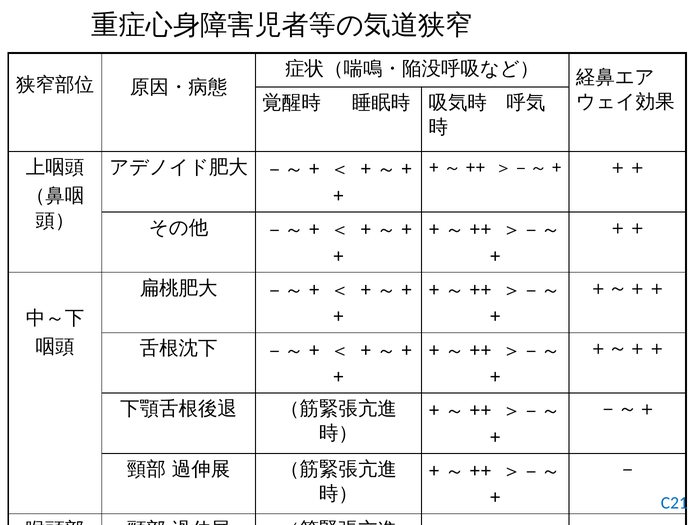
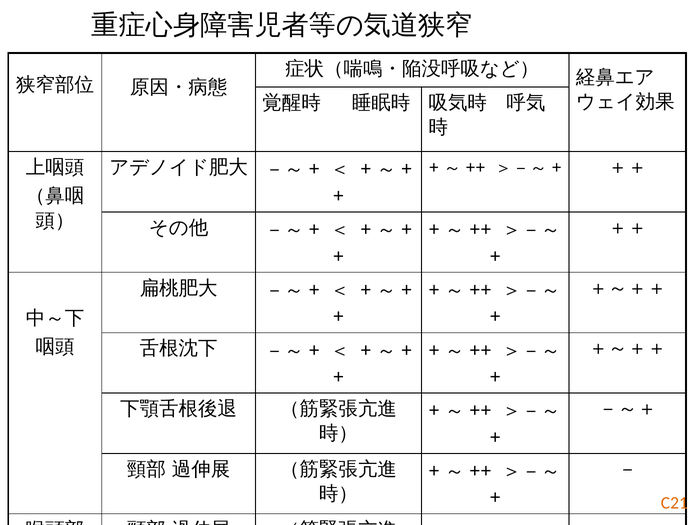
C21 colour: blue -> orange (674, 503)
